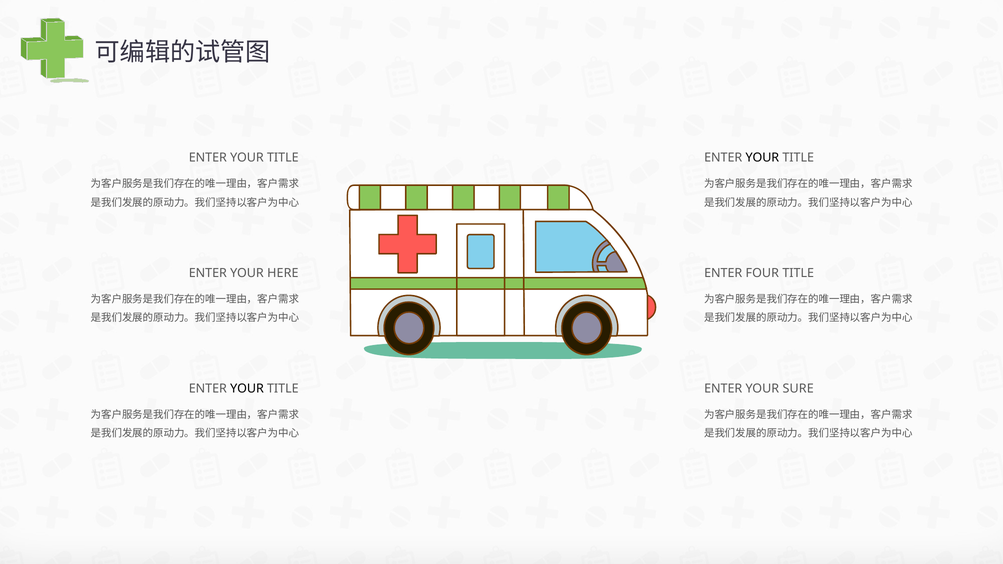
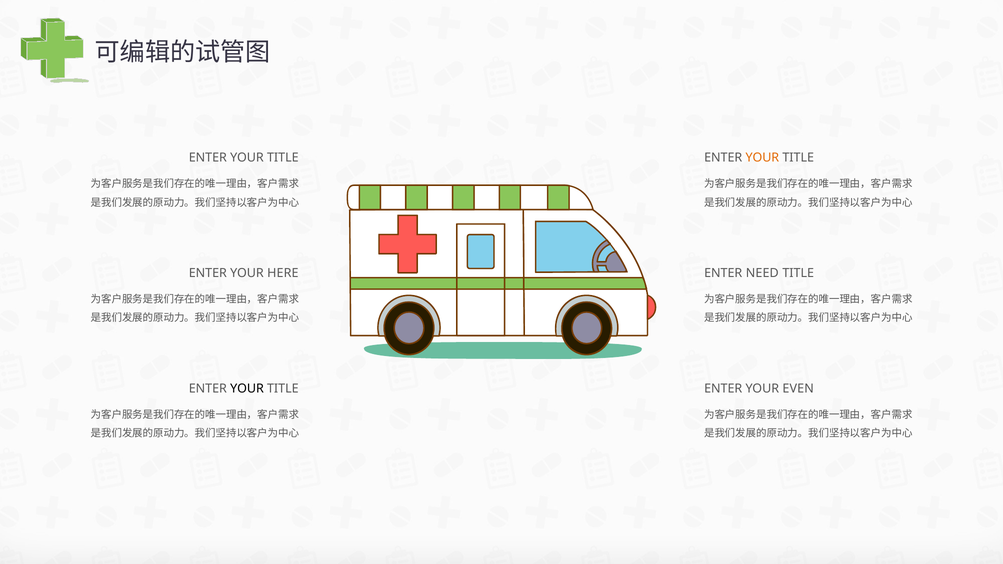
YOUR colour: black -> orange (762, 158)
FOUR: FOUR -> NEED (762, 273)
SURE: SURE -> EVEN (798, 389)
